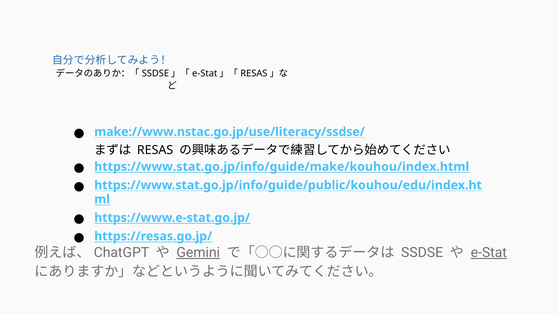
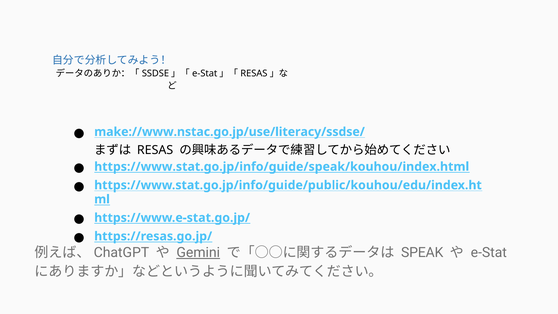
https://www.stat.go.jp/info/guide/make/kouhou/index.html: https://www.stat.go.jp/info/guide/make/kouhou/index.html -> https://www.stat.go.jp/info/guide/speak/kouhou/index.html (282, 167)
SSDSE: SSDSE -> SPEAK (422, 252)
e-Stat underline: present -> none (489, 252)
